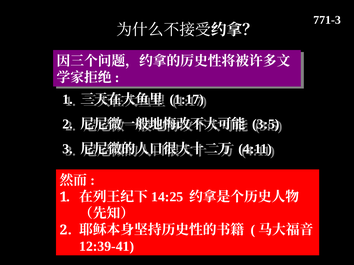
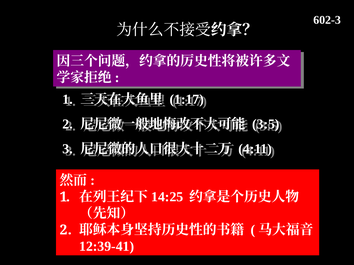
771-3: 771-3 -> 602-3 (327, 20)
